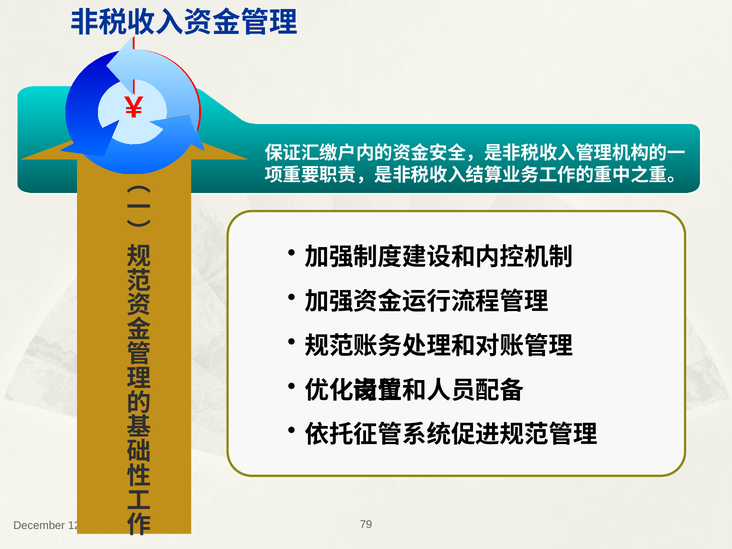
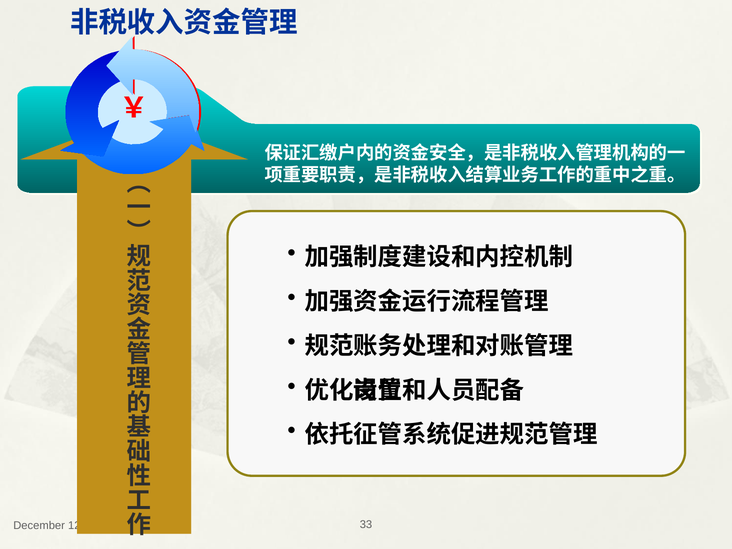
79: 79 -> 33 (366, 525)
